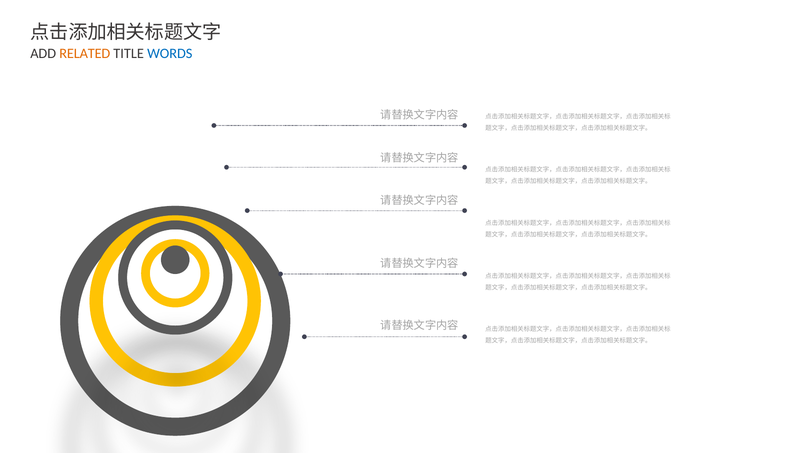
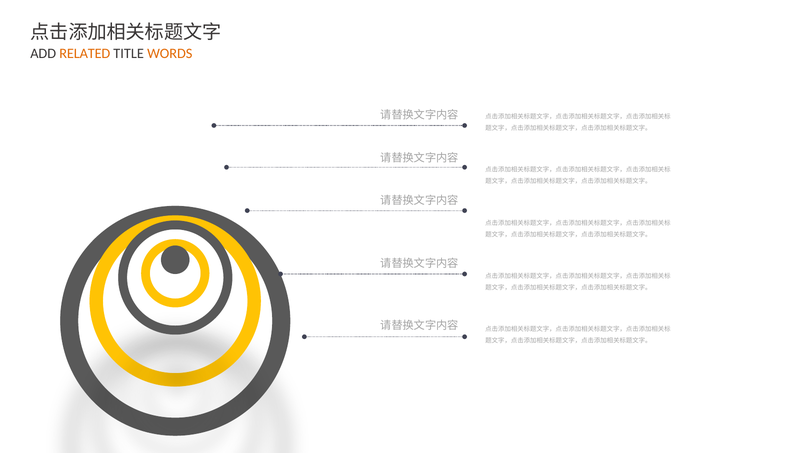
WORDS colour: blue -> orange (170, 54)
